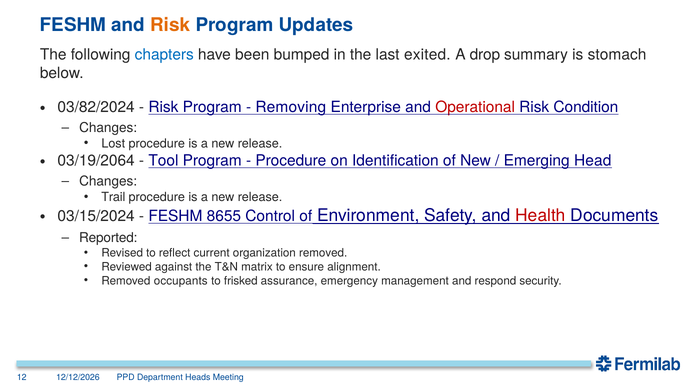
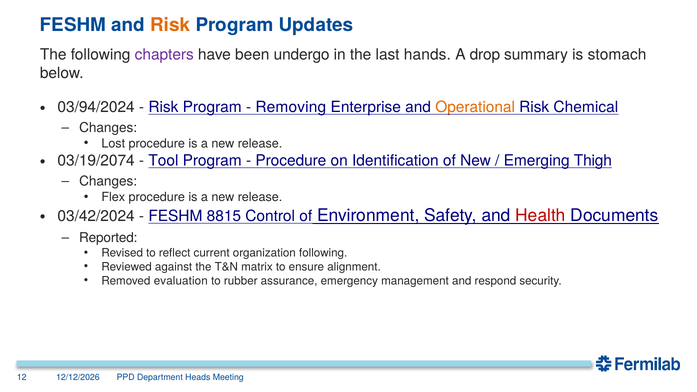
chapters colour: blue -> purple (164, 55)
bumped: bumped -> undergo (302, 55)
exited: exited -> hands (427, 55)
03/82/2024: 03/82/2024 -> 03/94/2024 (96, 107)
Operational colour: red -> orange (475, 107)
Condition: Condition -> Chemical (586, 107)
03/19/2064: 03/19/2064 -> 03/19/2074 (96, 161)
Head: Head -> Thigh (593, 161)
Trail: Trail -> Flex (113, 197)
03/15/2024: 03/15/2024 -> 03/42/2024 (96, 216)
8655: 8655 -> 8815 (224, 216)
organization removed: removed -> following (323, 253)
occupants: occupants -> evaluation (181, 281)
frisked: frisked -> rubber (241, 281)
